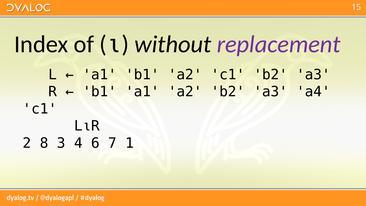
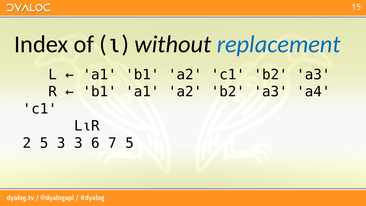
replacement colour: purple -> blue (279, 44)
2 8: 8 -> 5 (44, 143)
3 4: 4 -> 3 (78, 143)
7 1: 1 -> 5 (130, 143)
